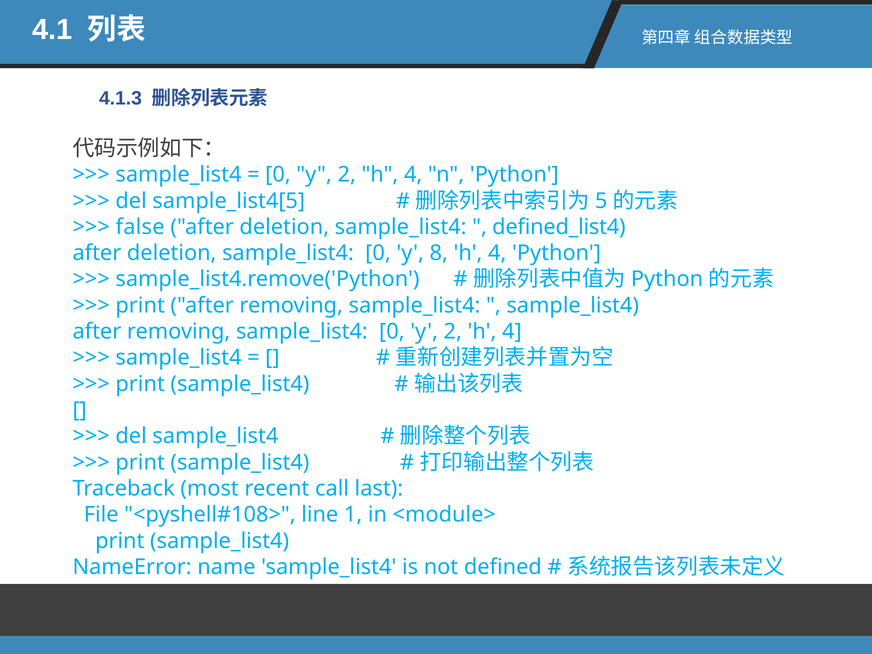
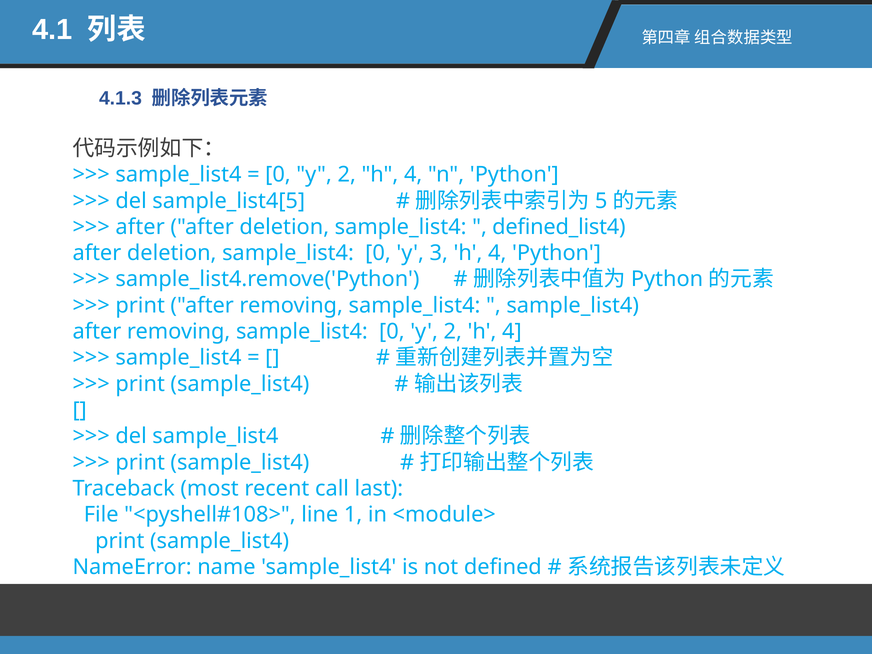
false: false -> after (140, 227)
8: 8 -> 3 (439, 253)
